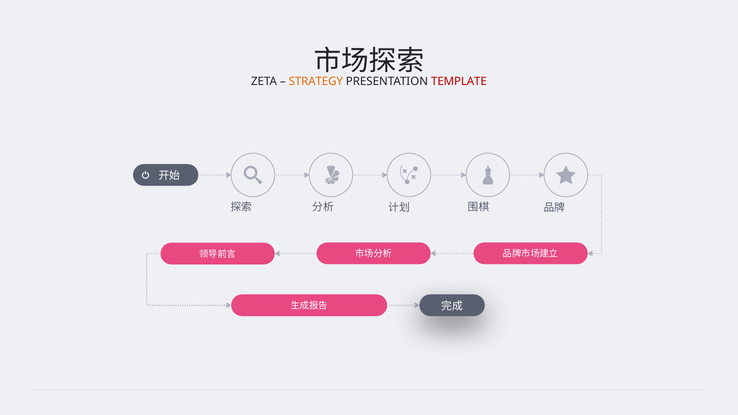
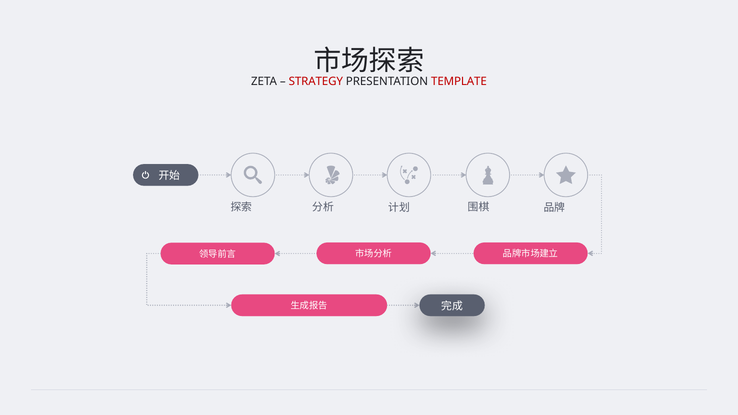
STRATEGY colour: orange -> red (316, 82)
